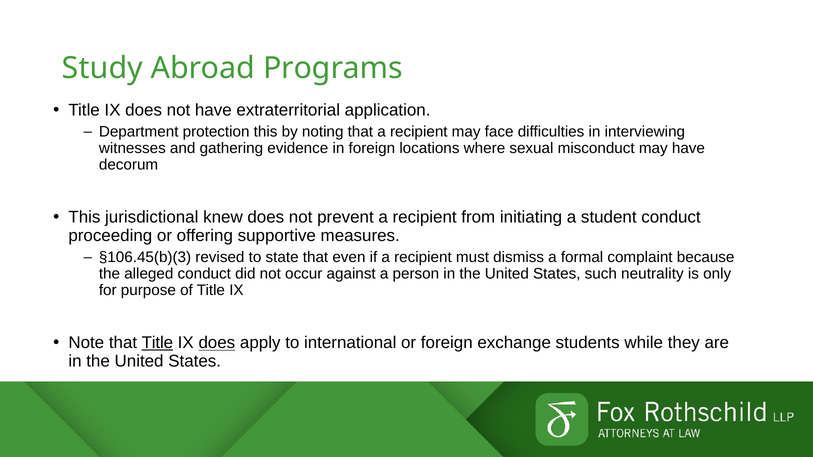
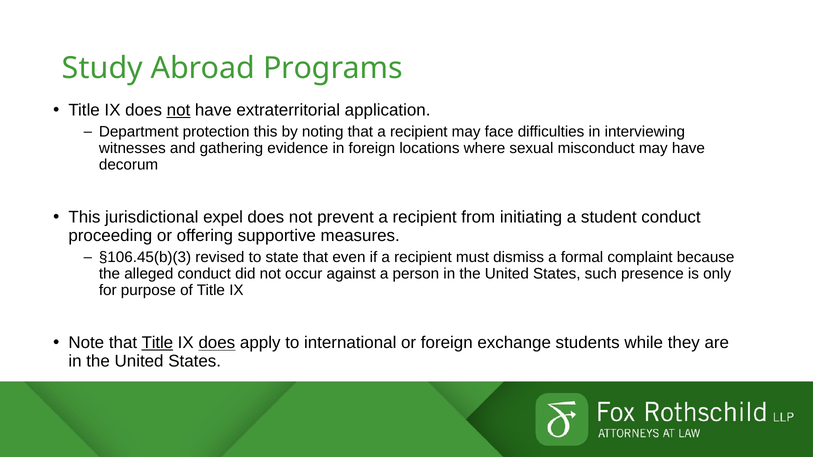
not underline: none -> present (178, 110)
knew: knew -> expel (223, 218)
neutrality: neutrality -> presence (652, 274)
